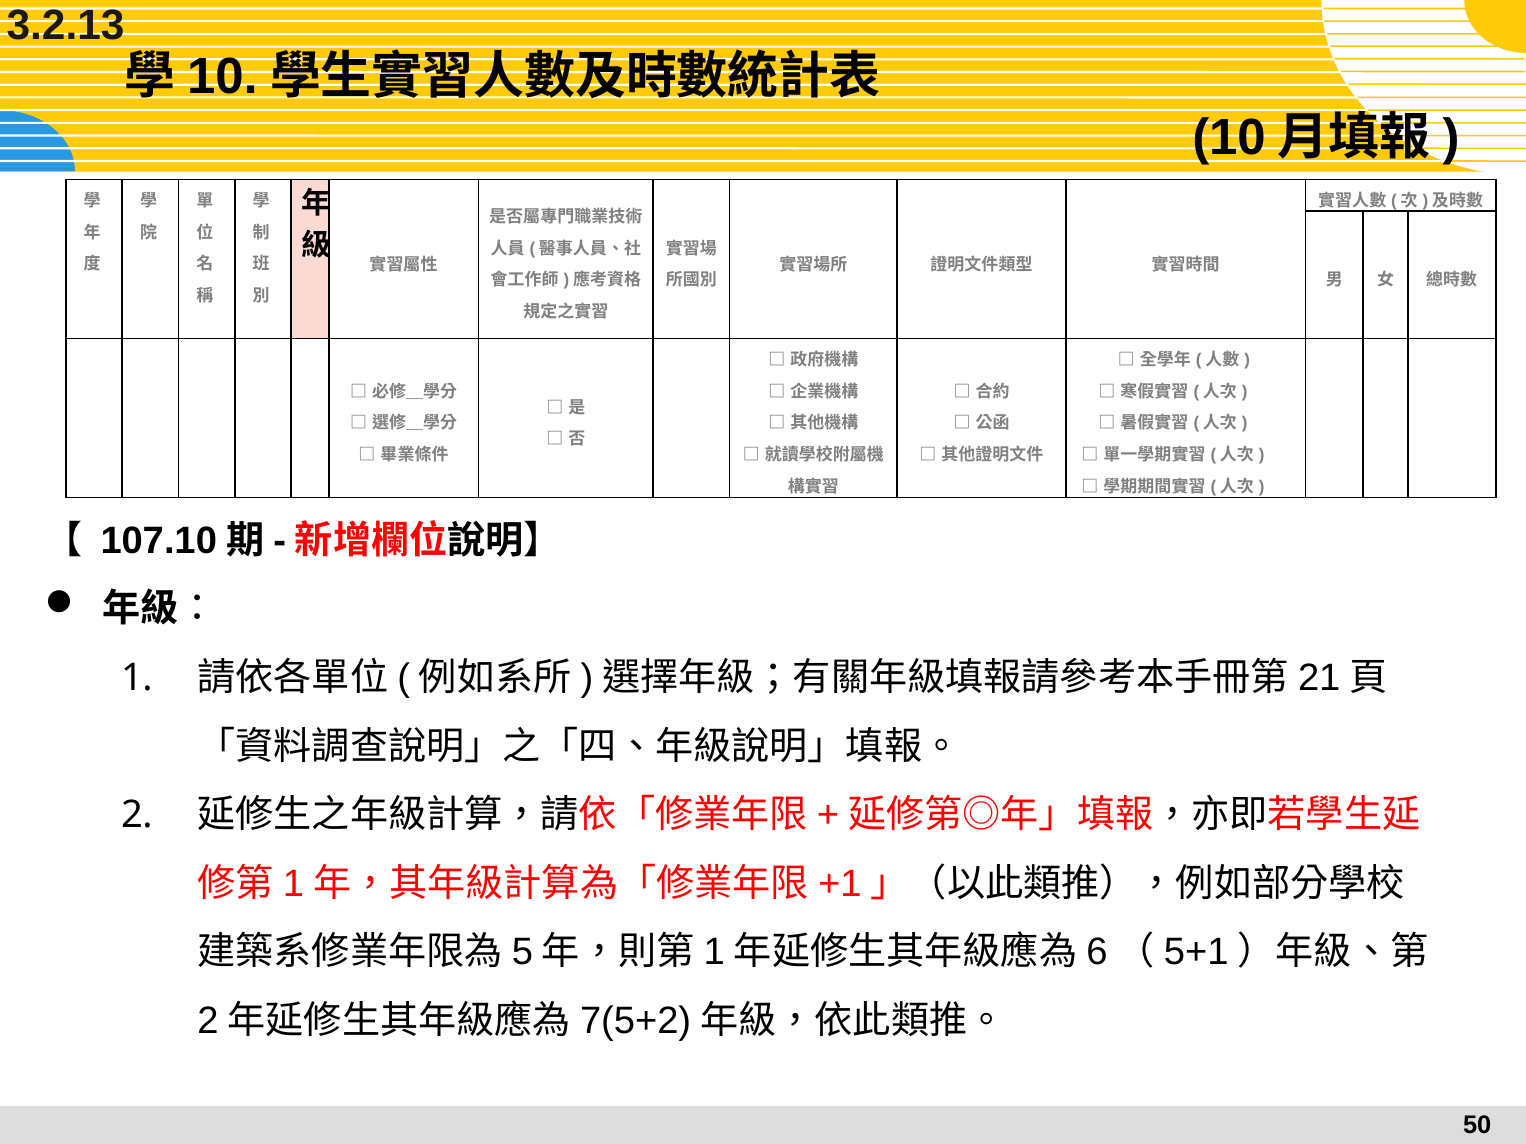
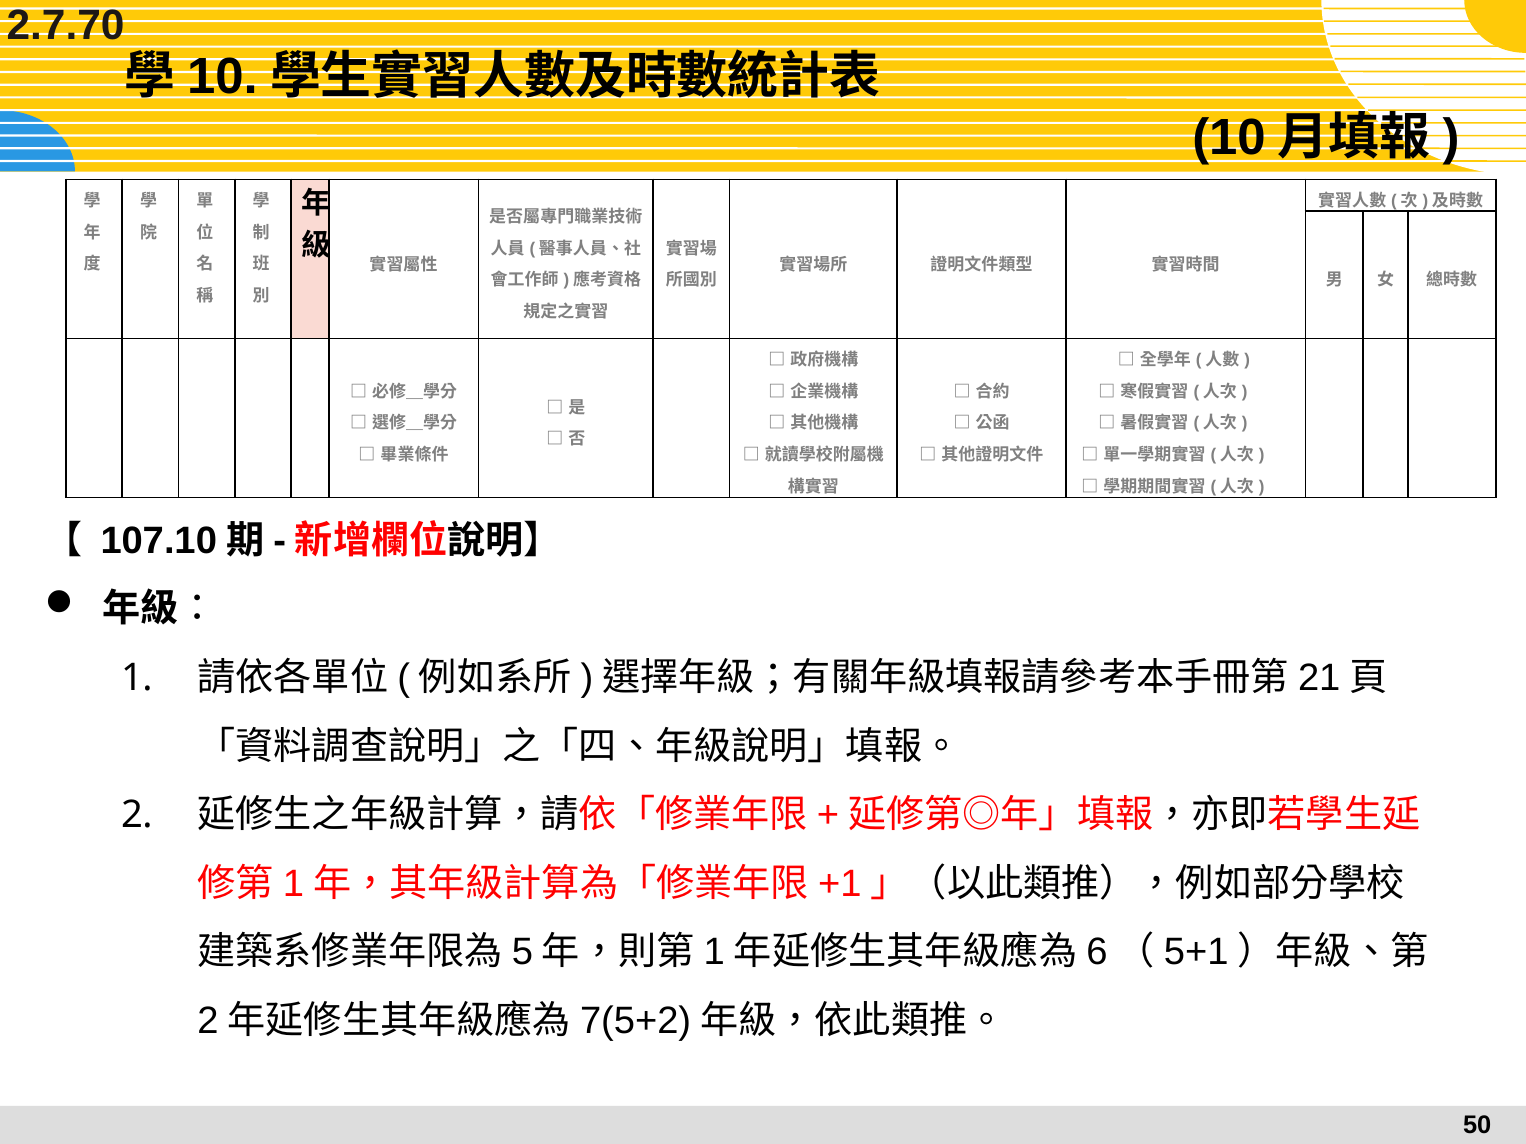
3.2.13: 3.2.13 -> 2.7.70 (66, 26)
